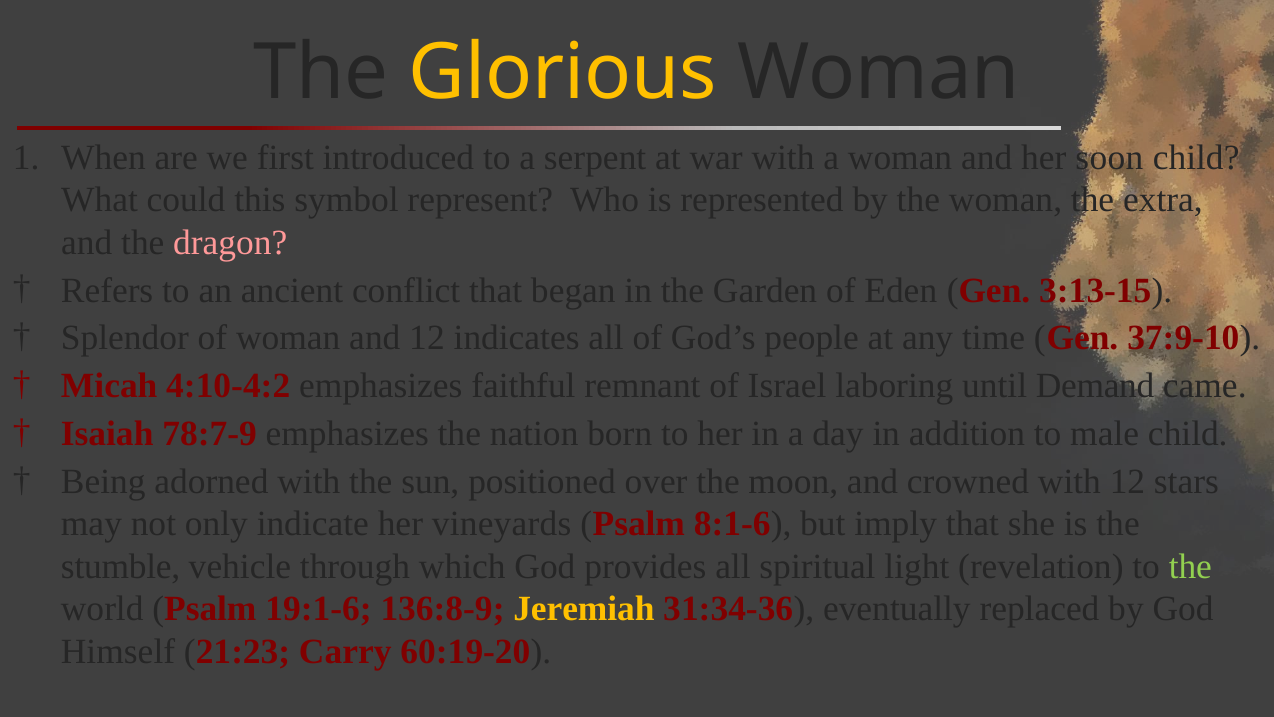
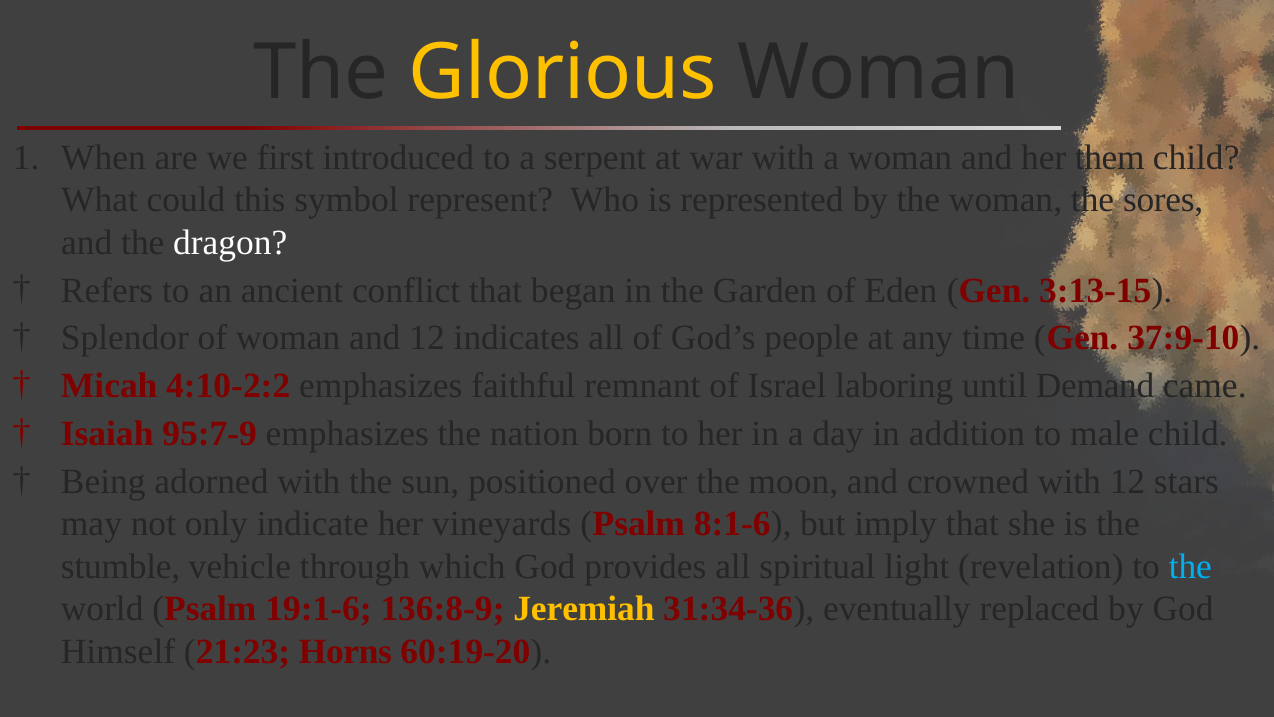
soon: soon -> them (1110, 157)
extra: extra -> sores (1163, 200)
dragon colour: pink -> white (230, 242)
4:10-4:2: 4:10-4:2 -> 4:10-2:2 (228, 386)
78:7-9: 78:7-9 -> 95:7-9 (210, 434)
the colour: light green -> light blue (1190, 566)
Carry: Carry -> Horns (345, 651)
